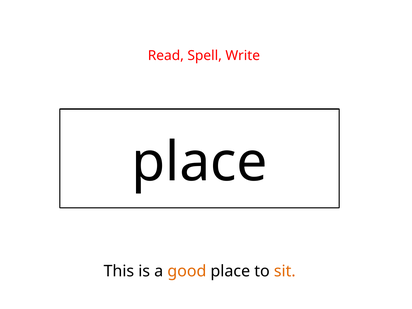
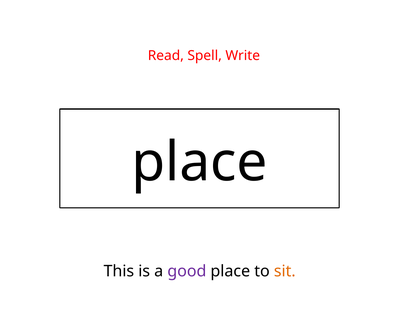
good colour: orange -> purple (187, 271)
